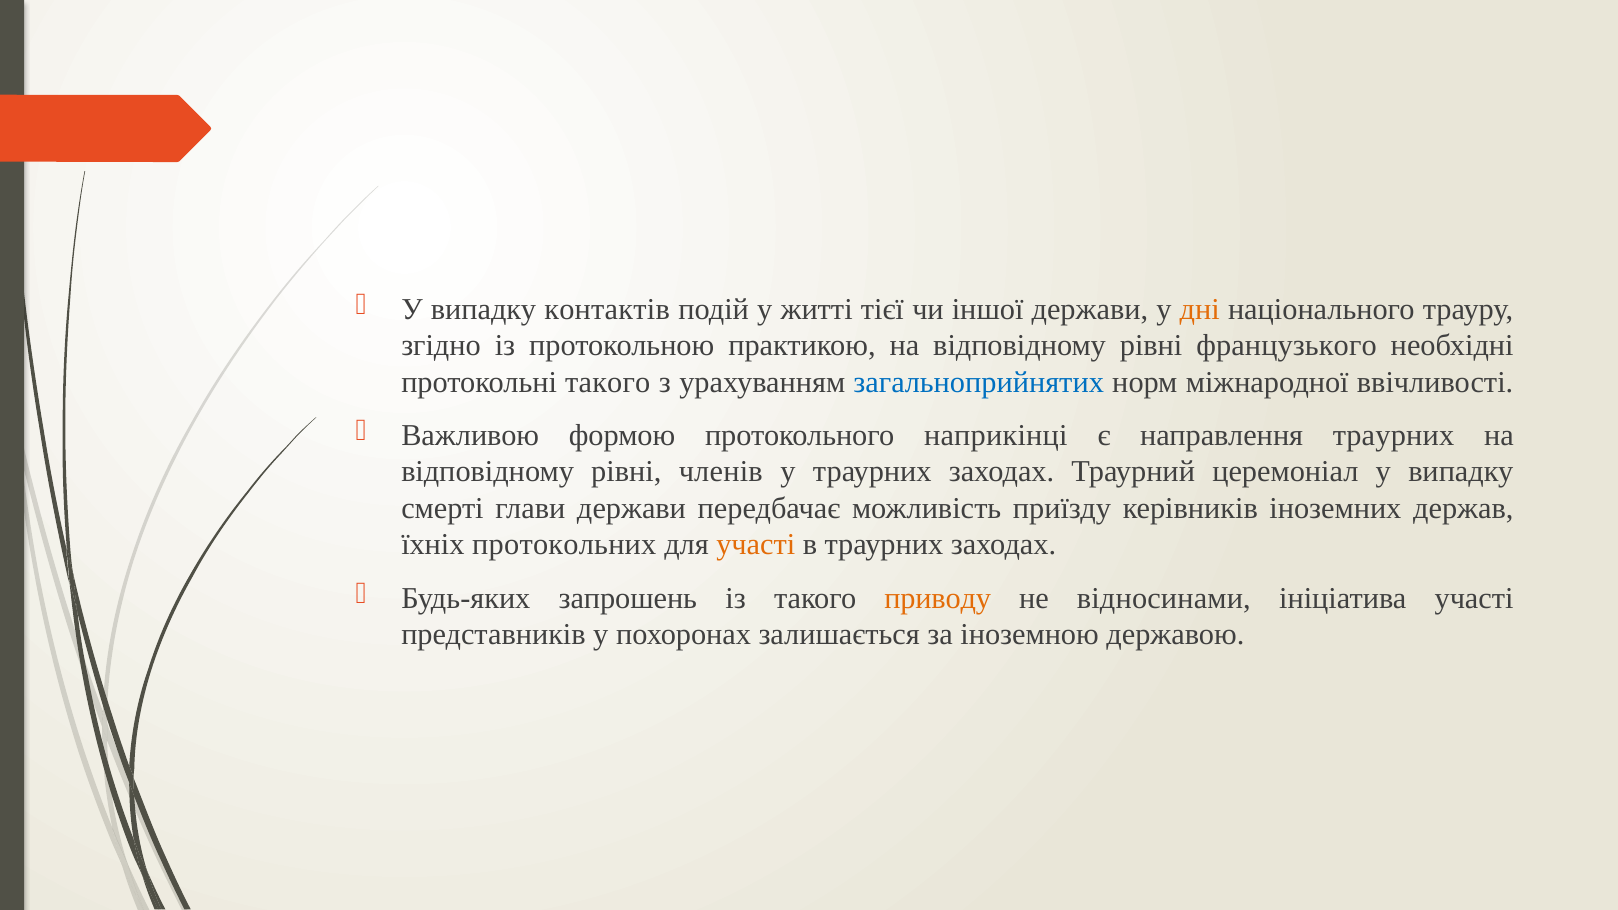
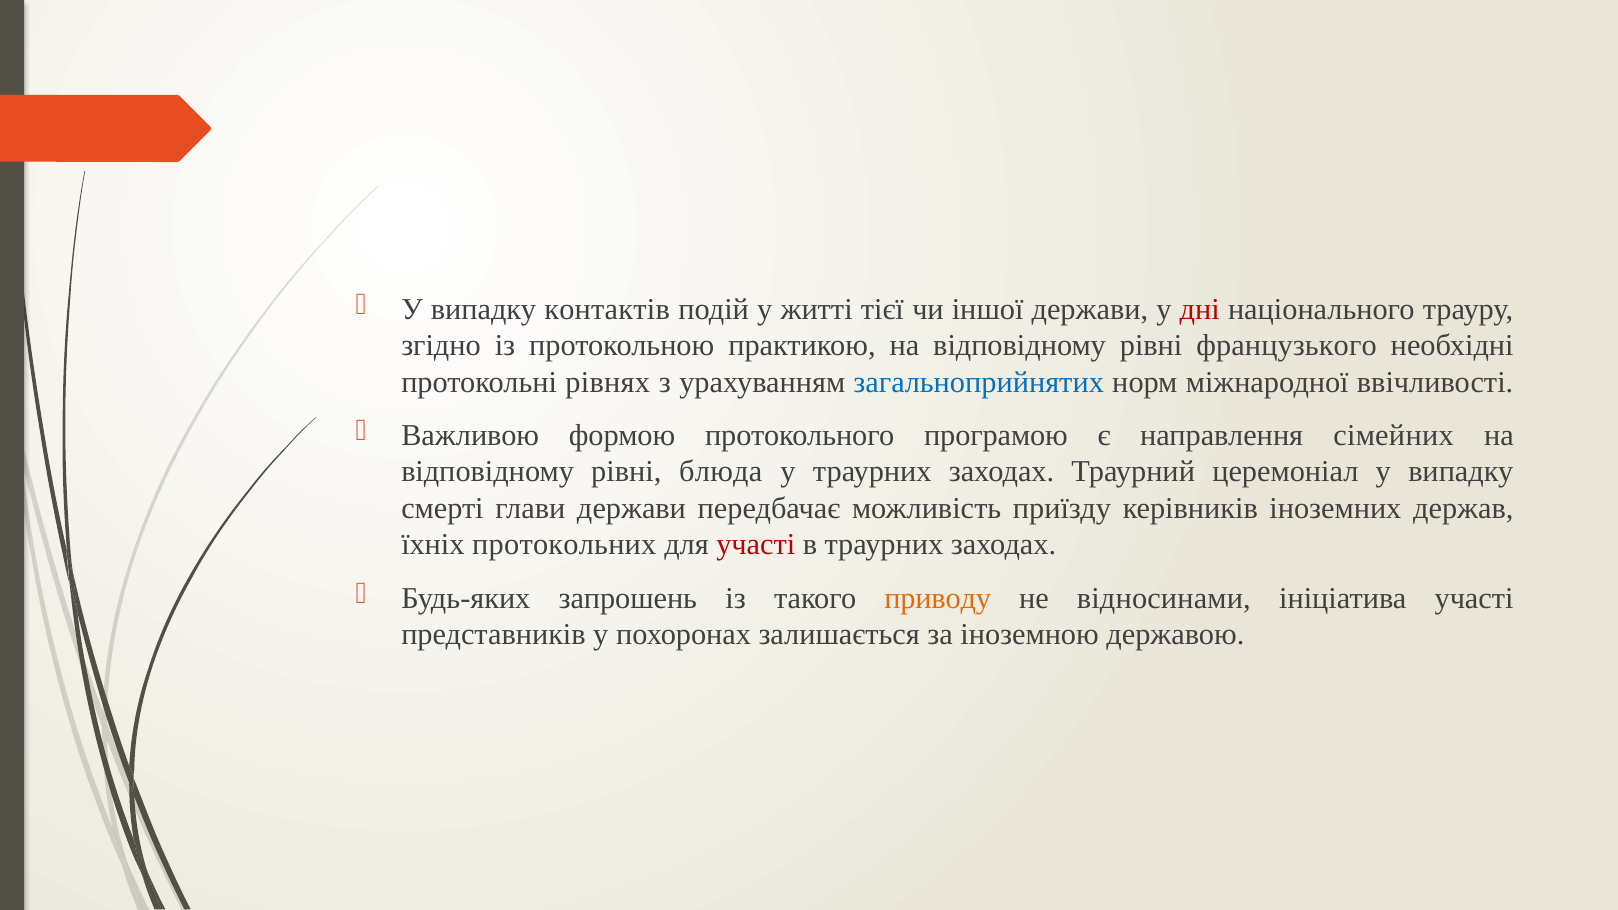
дні colour: orange -> red (1200, 310)
протокольні такого: такого -> рівнях (608, 382)
наприкінці: наприкінці -> програмою (996, 436)
направлення траурних: траурних -> сімейних (1394, 436)
членів: членів -> блюда (721, 472)
участі colour: orange -> red (756, 545)
